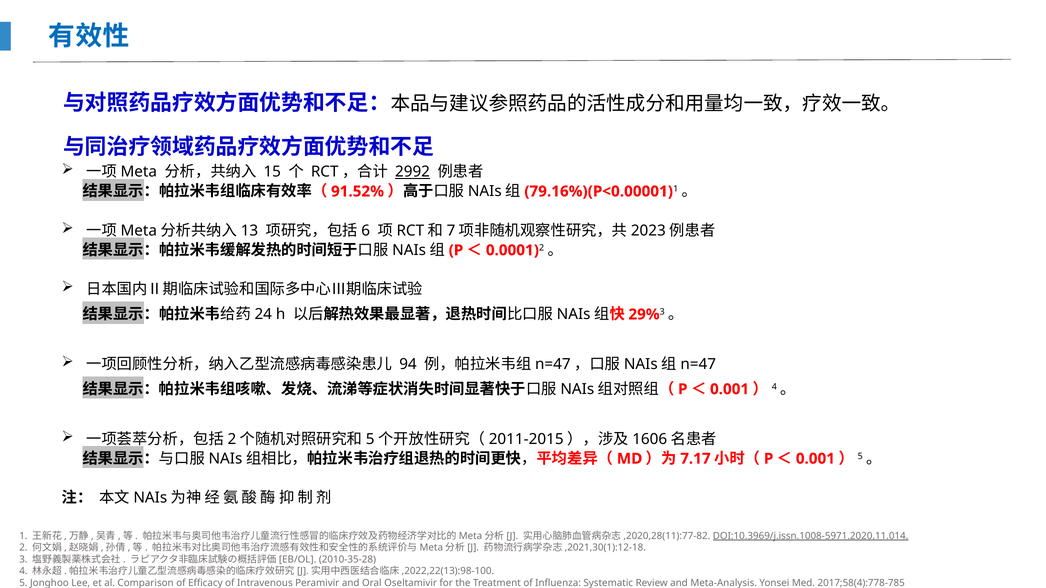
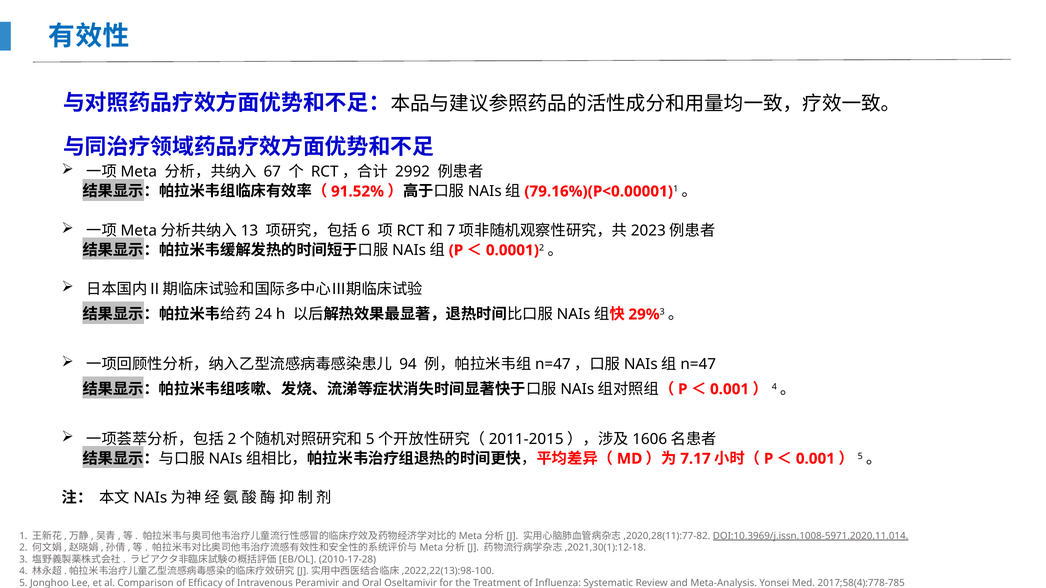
15: 15 -> 67 (272, 172)
2992 underline: present -> none (413, 172)
2010-35-28: 2010-35-28 -> 2010-17-28 (347, 560)
